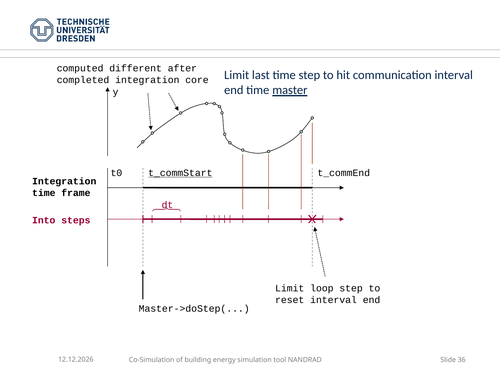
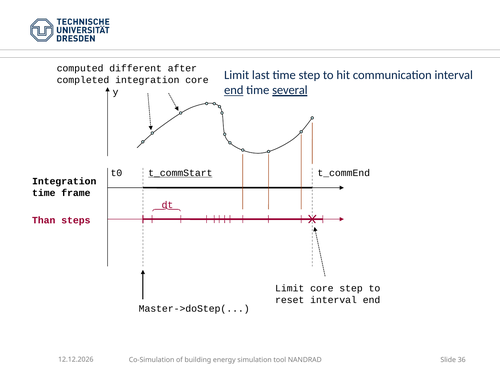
end underline: none -> present (234, 90)
master: master -> several (290, 90)
Into: Into -> Than (44, 220)
Limit loop: loop -> core (322, 288)
